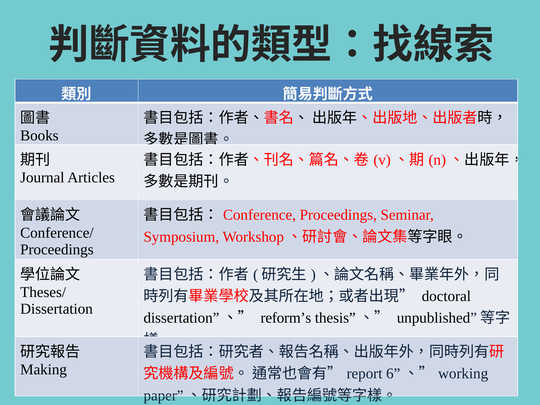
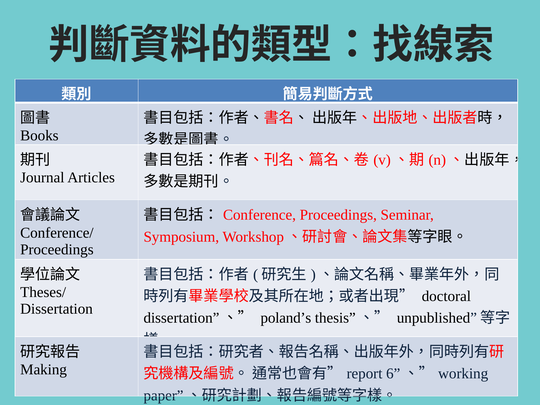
reform’s: reform’s -> poland’s (286, 318)
